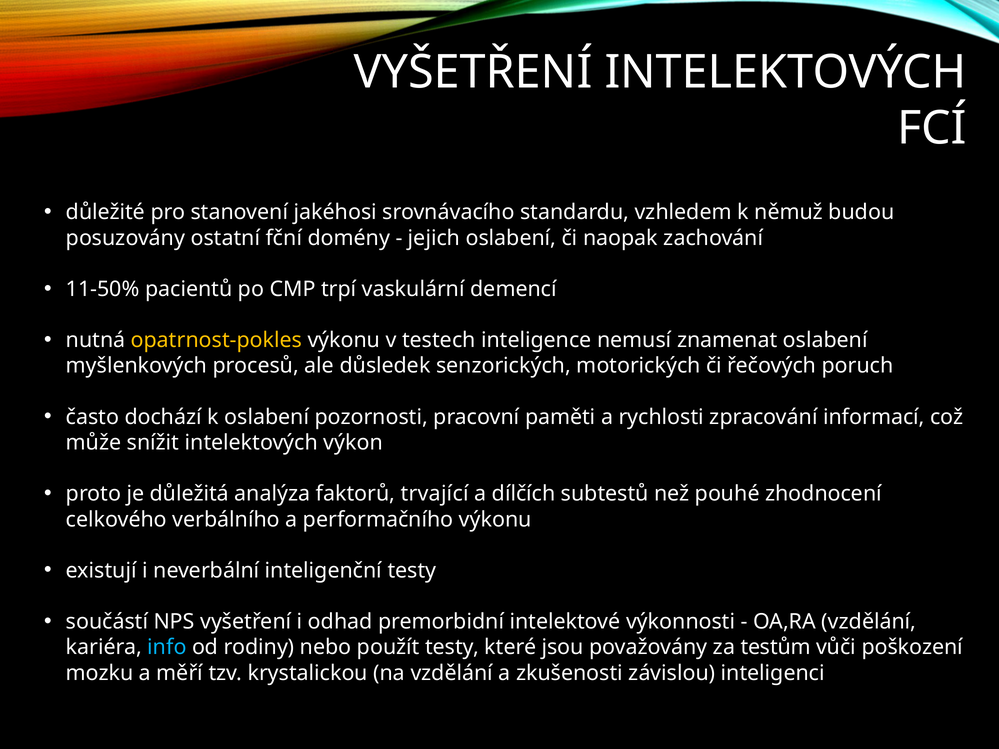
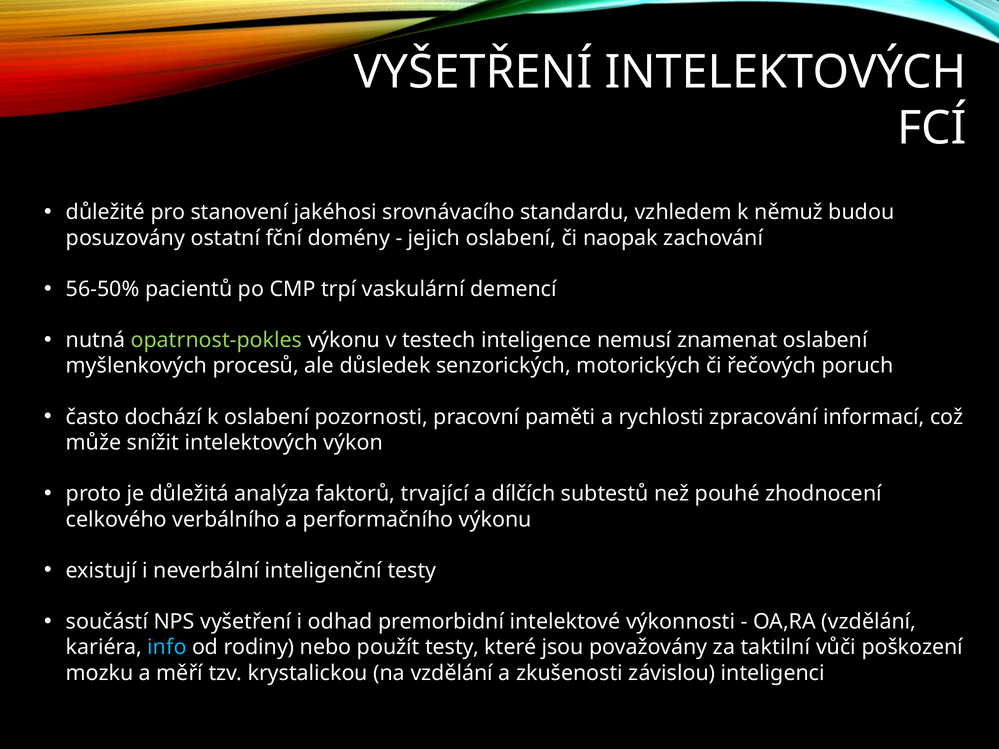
11-50%: 11-50% -> 56-50% (103, 289)
opatrnost-pokles colour: yellow -> light green (216, 340)
testům: testům -> taktilní (775, 648)
